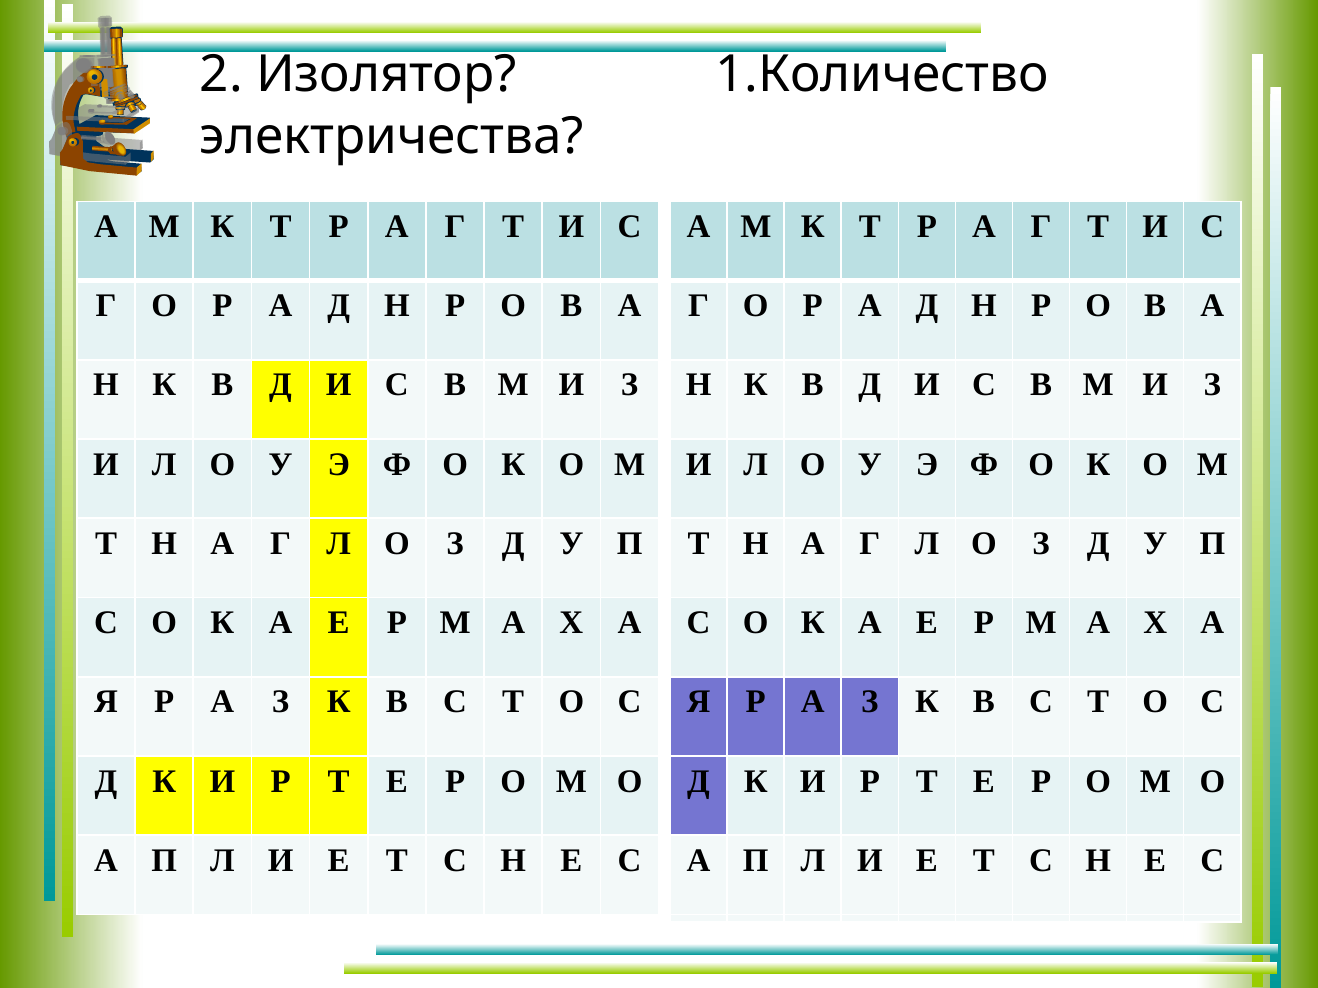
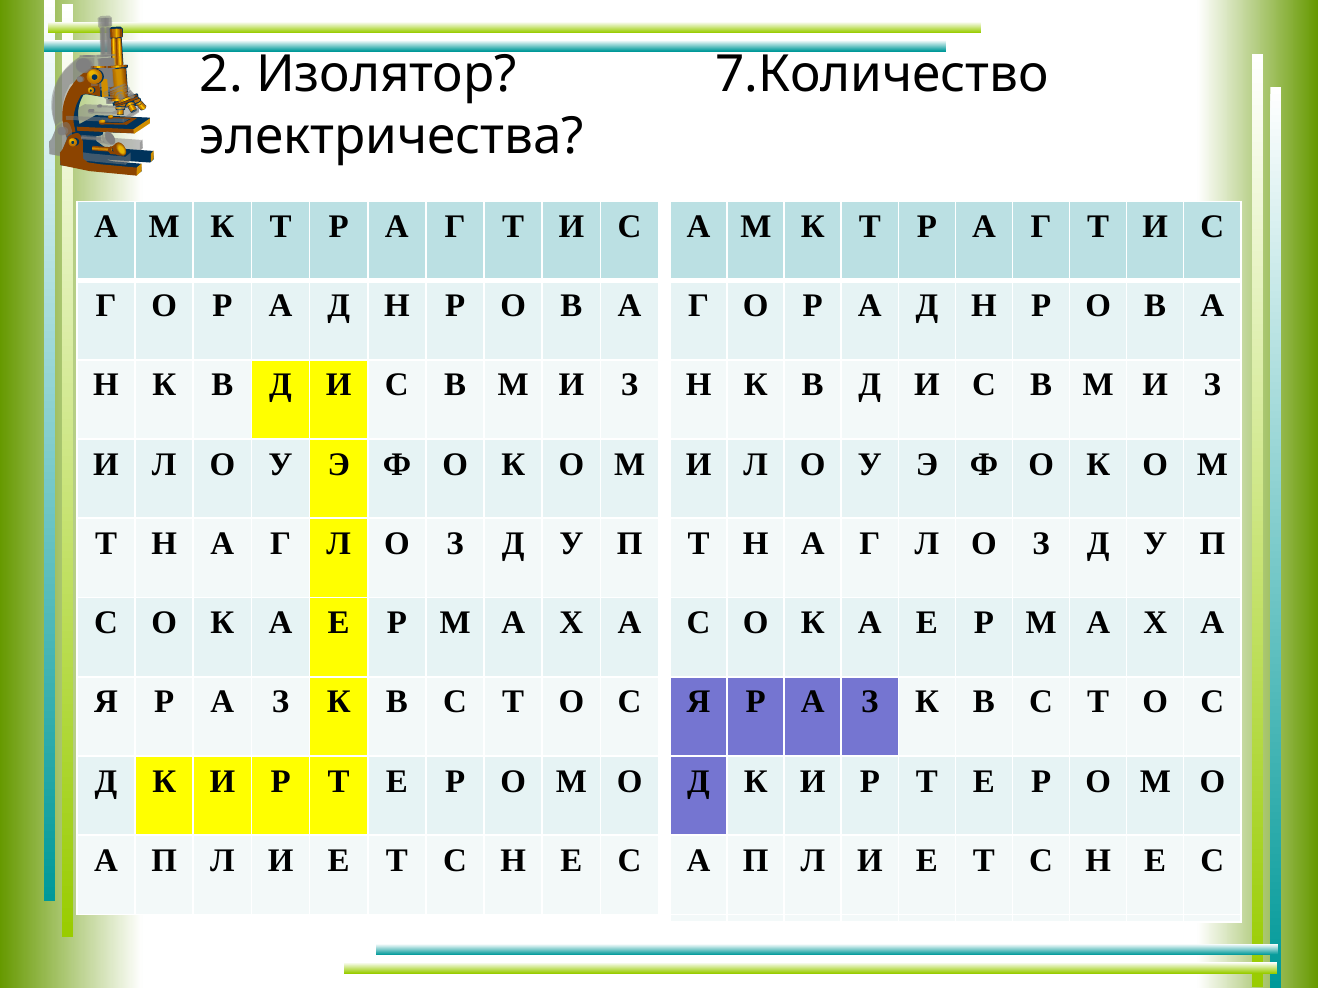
1.Количество: 1.Количество -> 7.Количество (882, 75)
